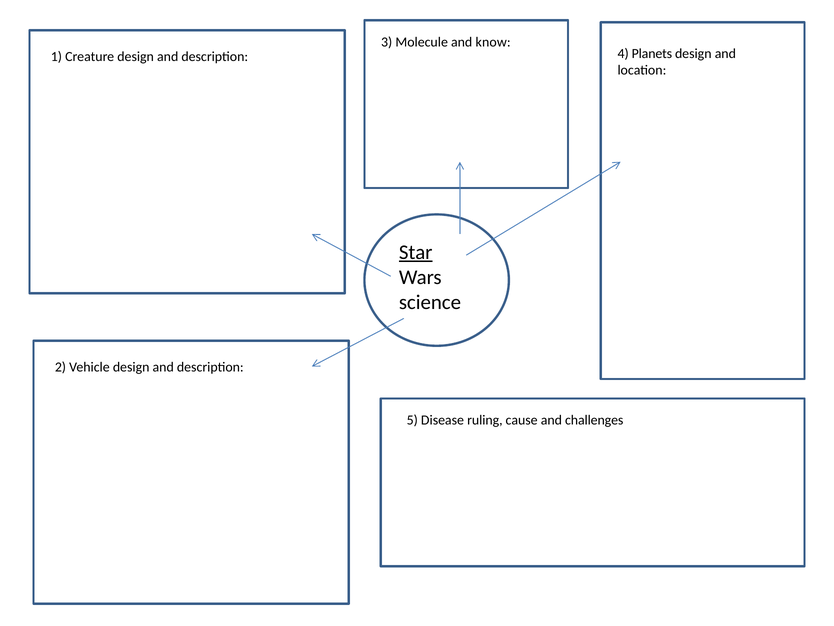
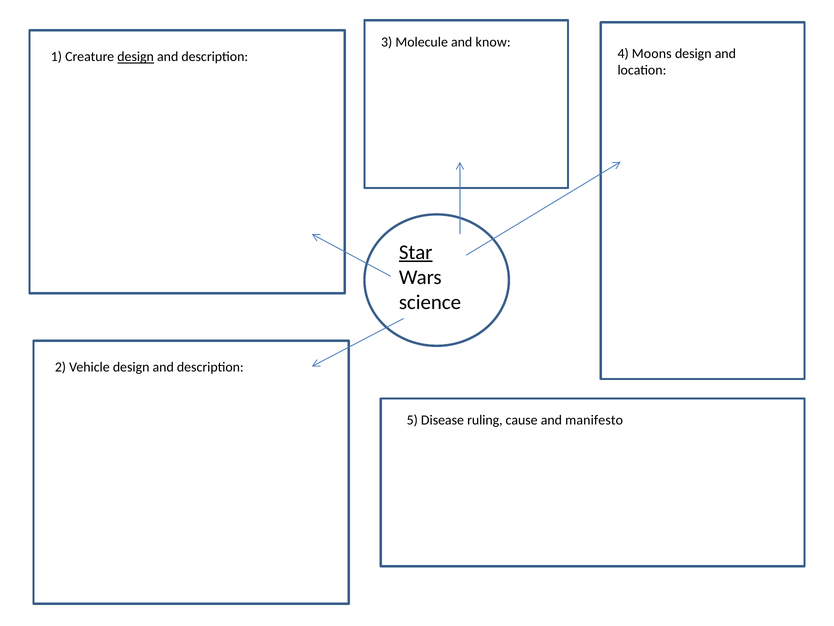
Planets: Planets -> Moons (652, 54)
design underline: none -> present (136, 57)
challenges: challenges -> manifesto (594, 420)
